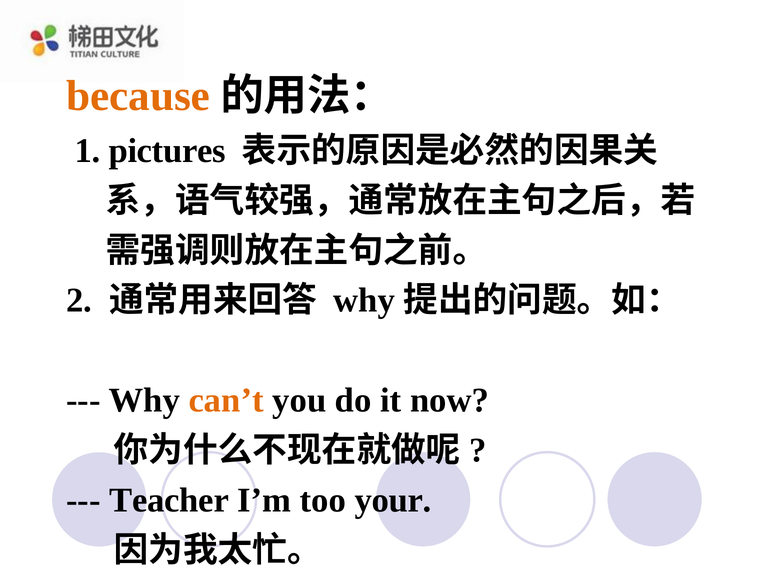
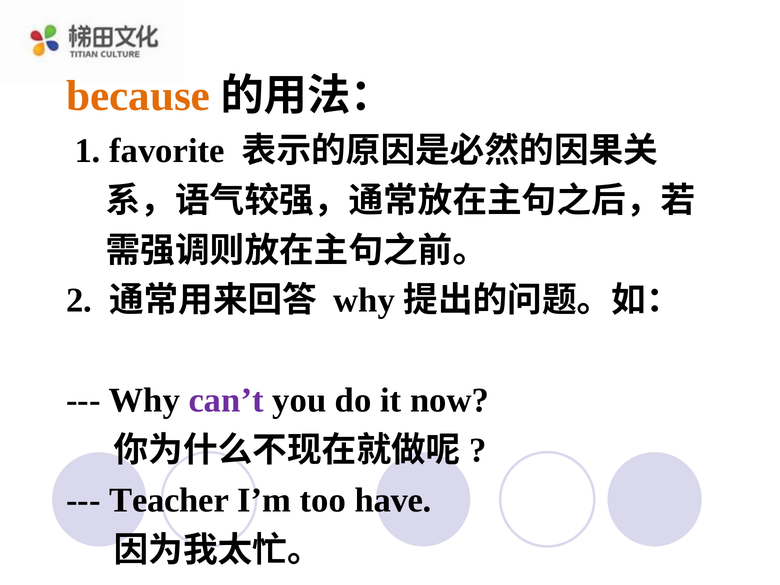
pictures: pictures -> favorite (167, 151)
can’t colour: orange -> purple (226, 400)
your: your -> have (393, 500)
